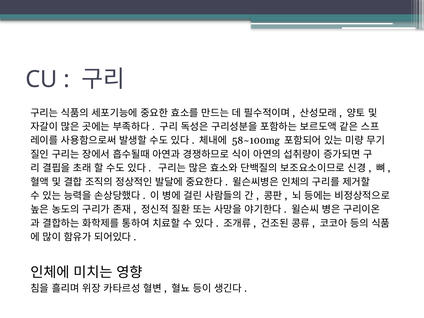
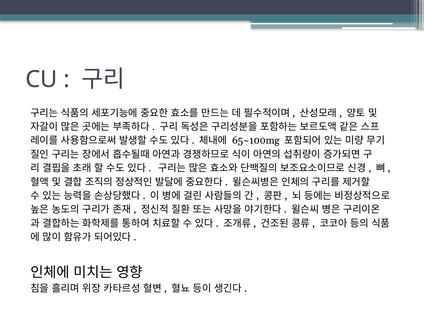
58~100mg: 58~100mg -> 65~100mg (256, 141)
